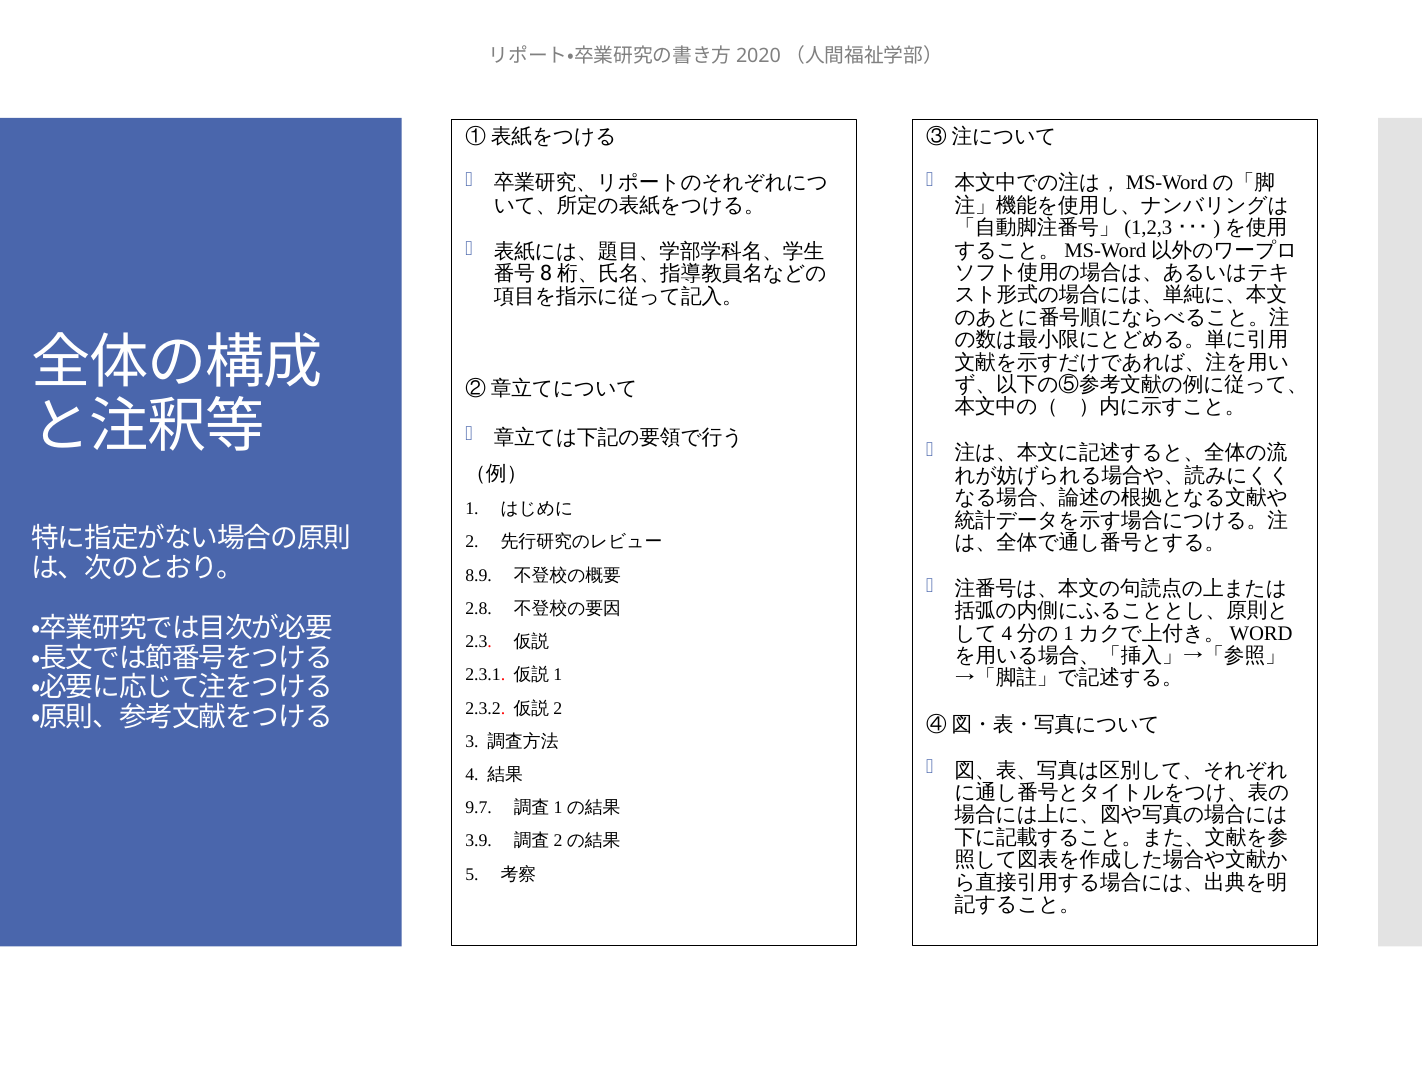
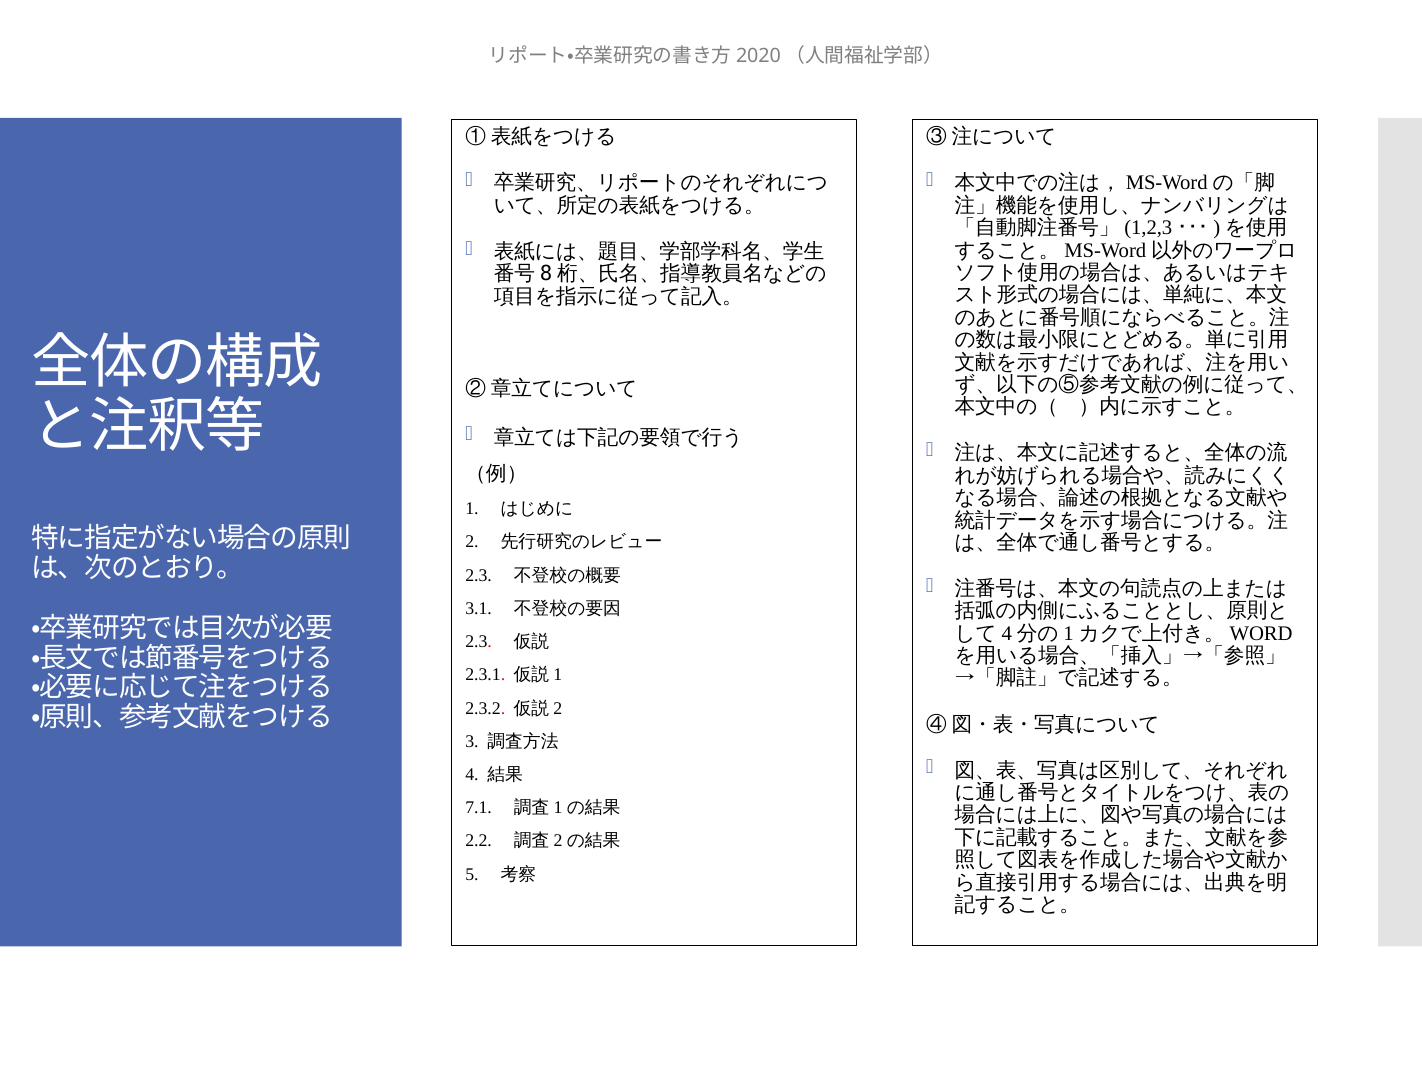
8.9: 8.9 -> 2.3 (479, 575)
2.8: 2.8 -> 3.1 (479, 609)
9.7: 9.7 -> 7.1 (479, 808)
3.9: 3.9 -> 2.2 (479, 842)
